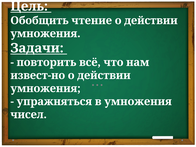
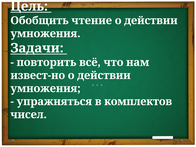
в умножения: умножения -> комплектов (138, 102)
